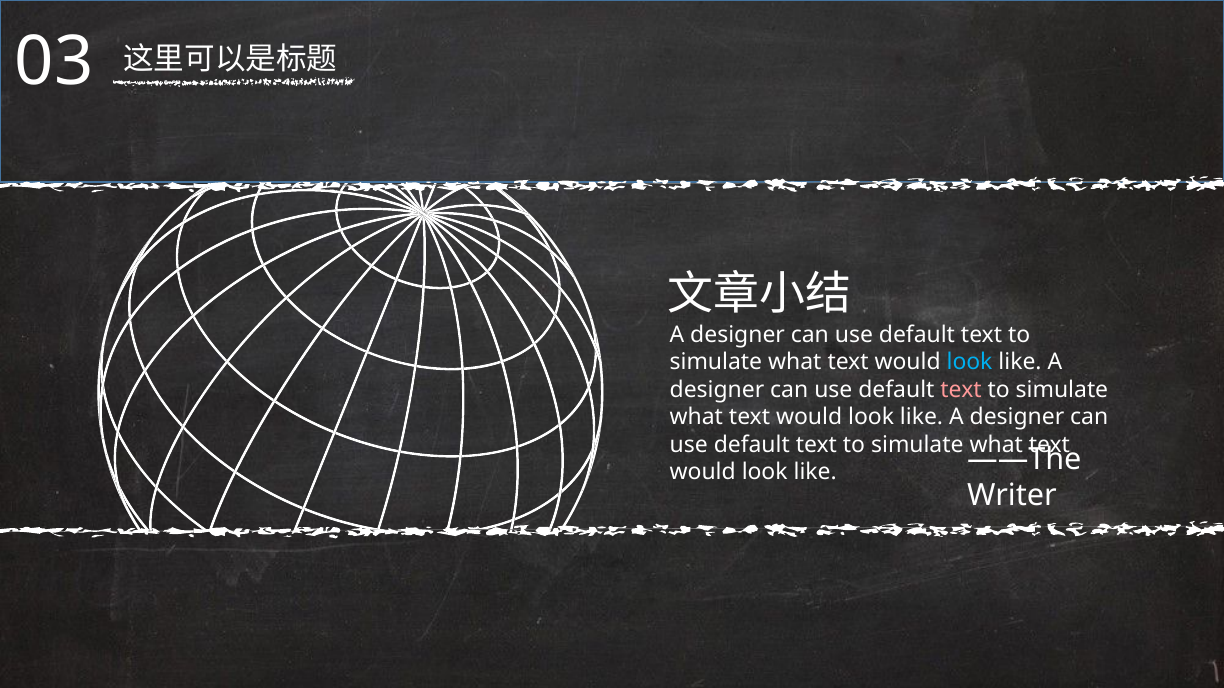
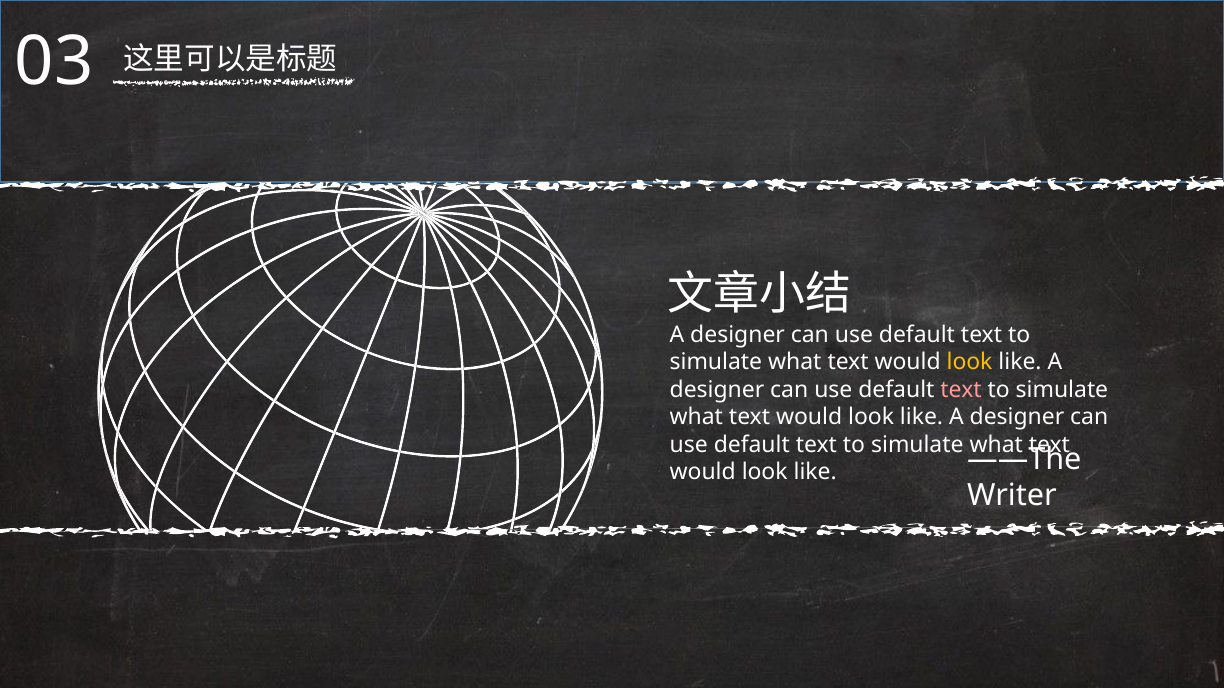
look colour: light blue -> yellow (970, 363)
